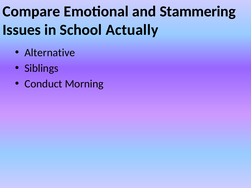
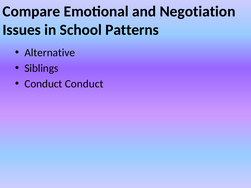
Stammering: Stammering -> Negotiation (198, 12)
Actually: Actually -> Patterns (132, 30)
Conduct Morning: Morning -> Conduct (84, 84)
